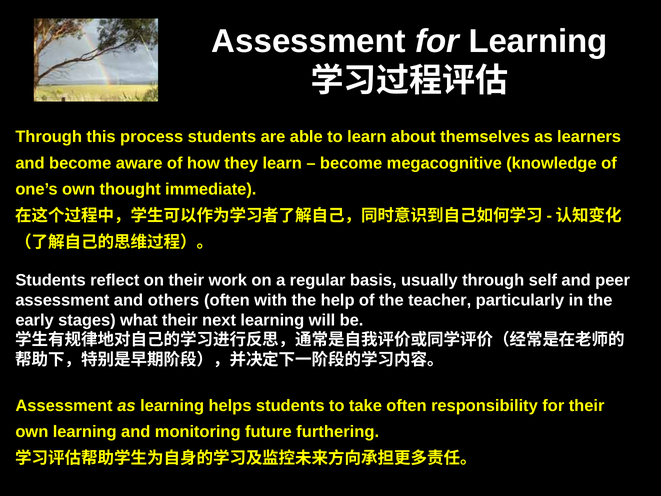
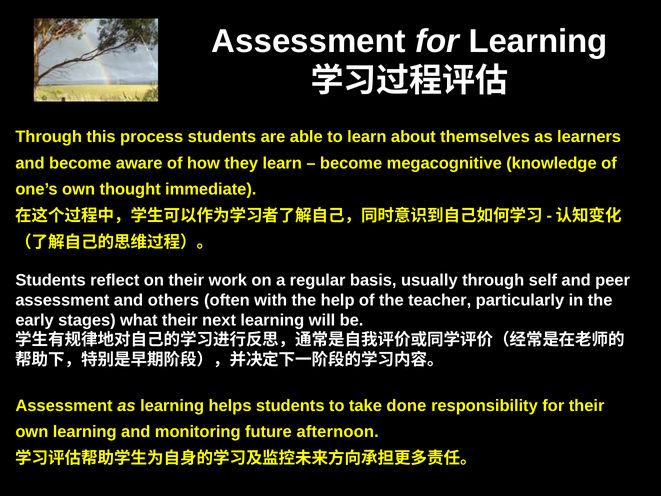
take often: often -> done (406, 405)
furthering: furthering -> afternoon (338, 432)
